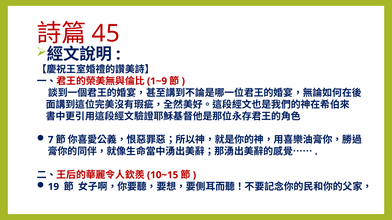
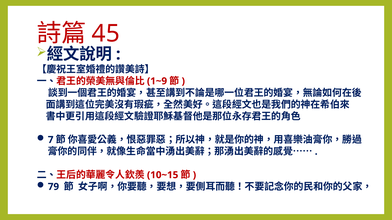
19: 19 -> 79 (53, 187)
